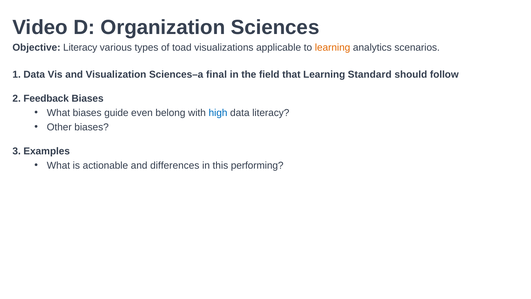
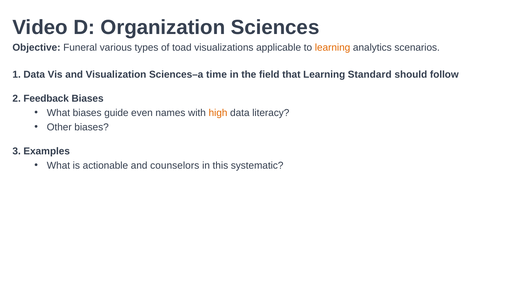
Objective Literacy: Literacy -> Funeral (80, 47)
final: final -> time (217, 74)
belong: belong -> names (170, 113)
high colour: blue -> orange (218, 113)
differences: differences -> counselors (175, 165)
performing: performing -> systematic (257, 165)
